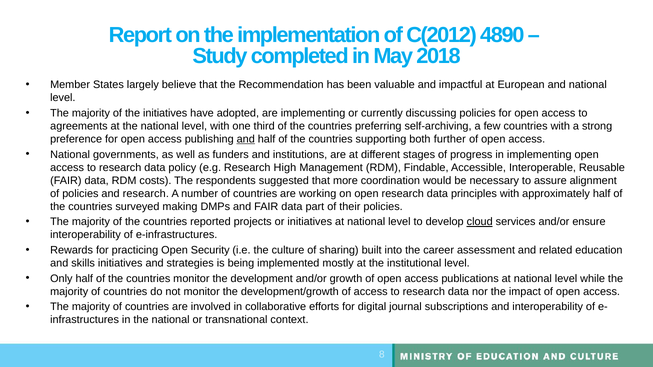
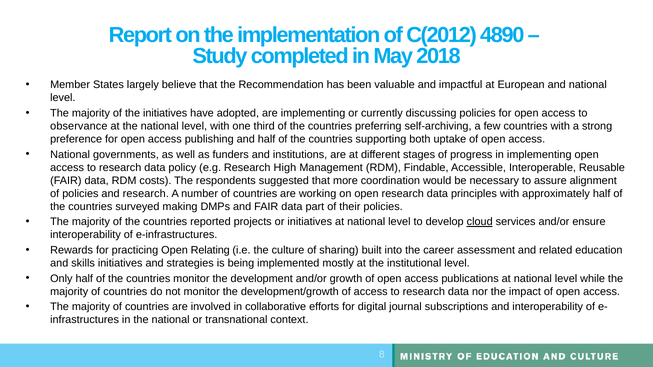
agreements: agreements -> observance (79, 126)
and underline: present -> none (246, 139)
further: further -> uptake (450, 139)
Security: Security -> Relating (210, 250)
